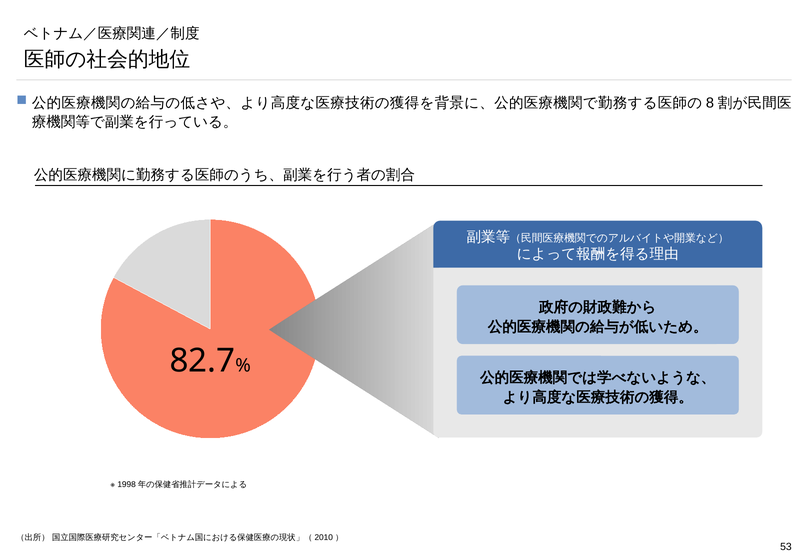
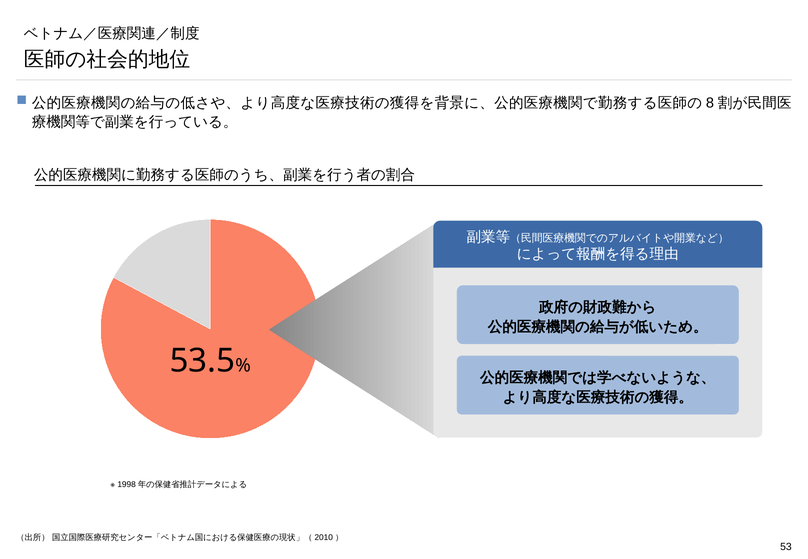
82.7: 82.7 -> 53.5 (202, 361)
